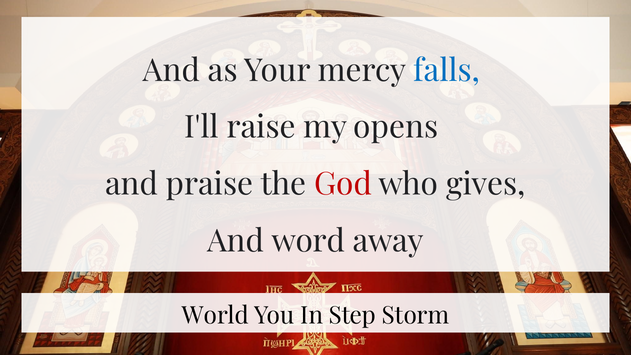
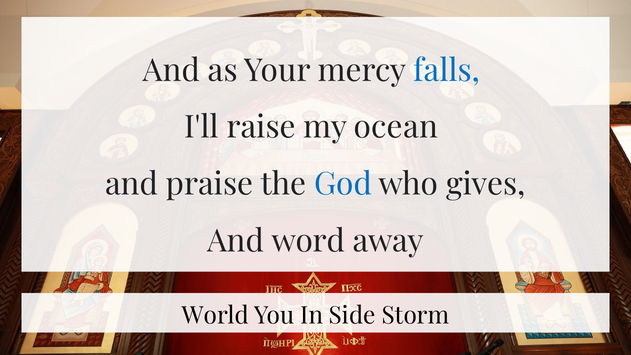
opens: opens -> ocean (396, 128)
God colour: red -> blue (343, 184)
Step: Step -> Side (352, 316)
